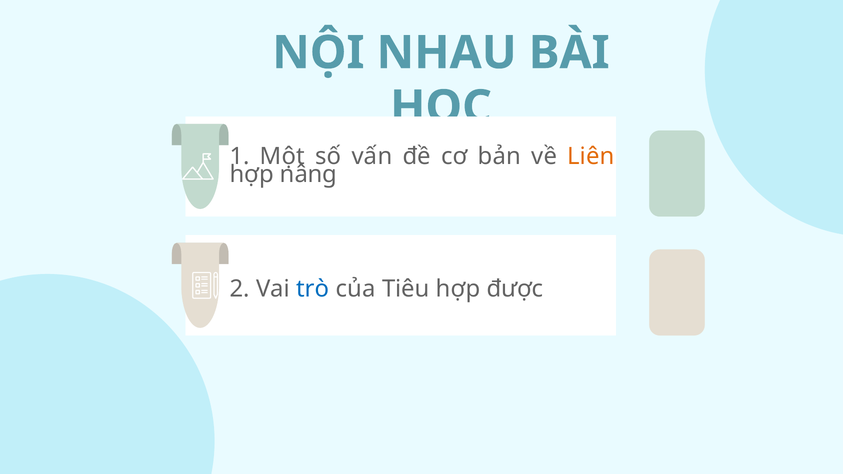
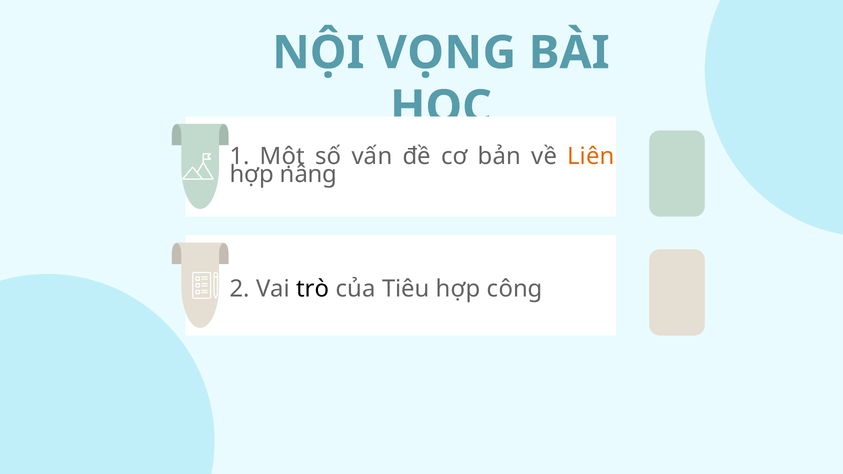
NHAU: NHAU -> VỌNG (446, 53)
trò colour: blue -> black (313, 289)
được: được -> công (515, 289)
